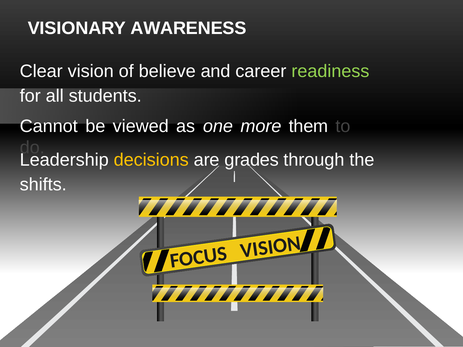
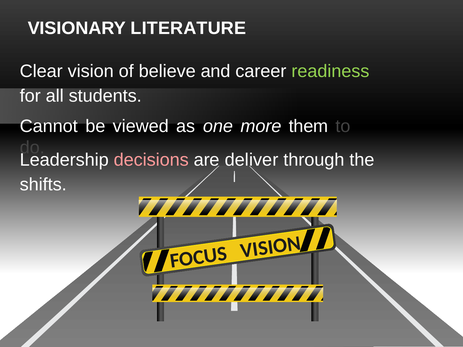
AWARENESS: AWARENESS -> LITERATURE (188, 28)
decisions colour: yellow -> pink (151, 160)
grades: grades -> deliver (252, 160)
